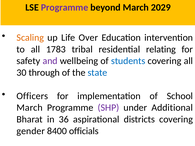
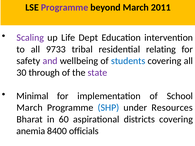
2029: 2029 -> 2011 (161, 7)
Scaling colour: orange -> purple (30, 38)
Over: Over -> Dept (88, 38)
1783: 1783 -> 9733 (56, 49)
state colour: blue -> purple (97, 73)
Officers: Officers -> Minimal (32, 96)
SHP colour: purple -> blue (108, 108)
Additional: Additional -> Resources (172, 108)
36: 36 -> 60 (64, 120)
gender: gender -> anemia (31, 131)
